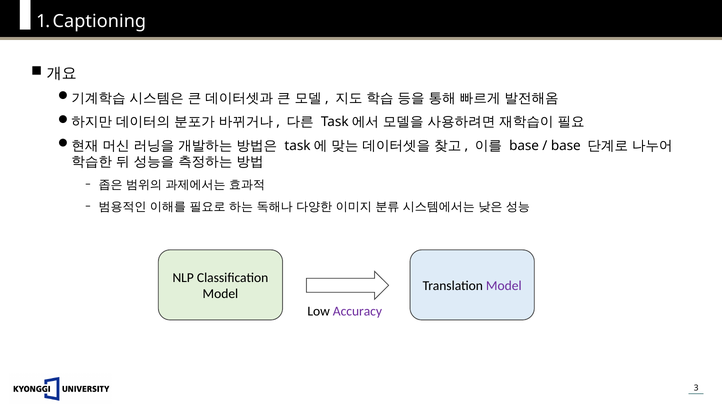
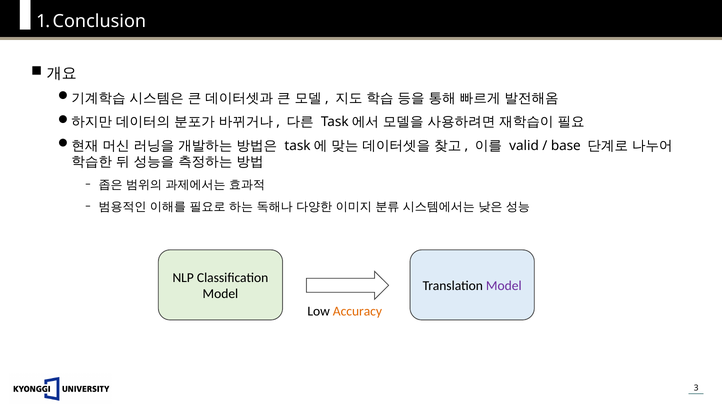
Captioning: Captioning -> Conclusion (99, 21)
base: base -> valid (524, 146)
Accuracy colour: purple -> orange (357, 311)
